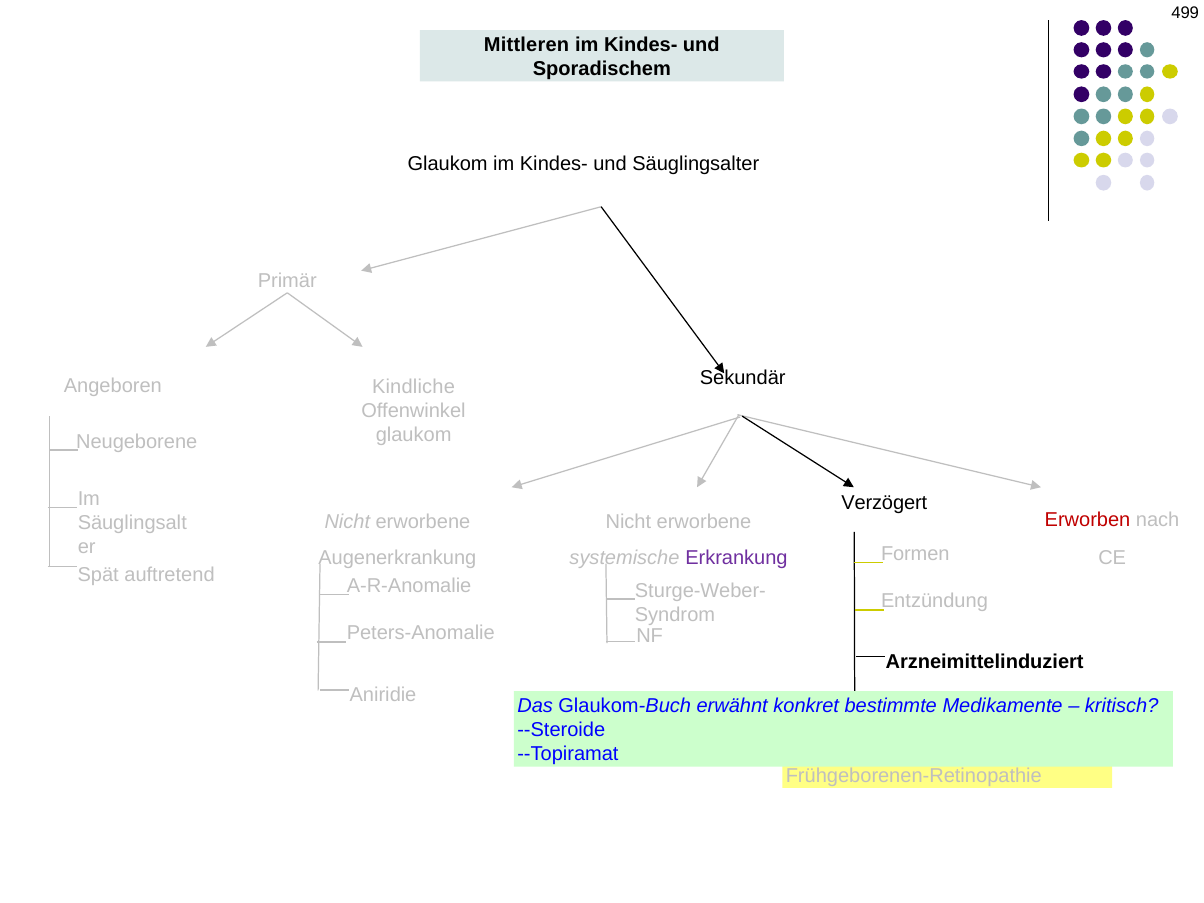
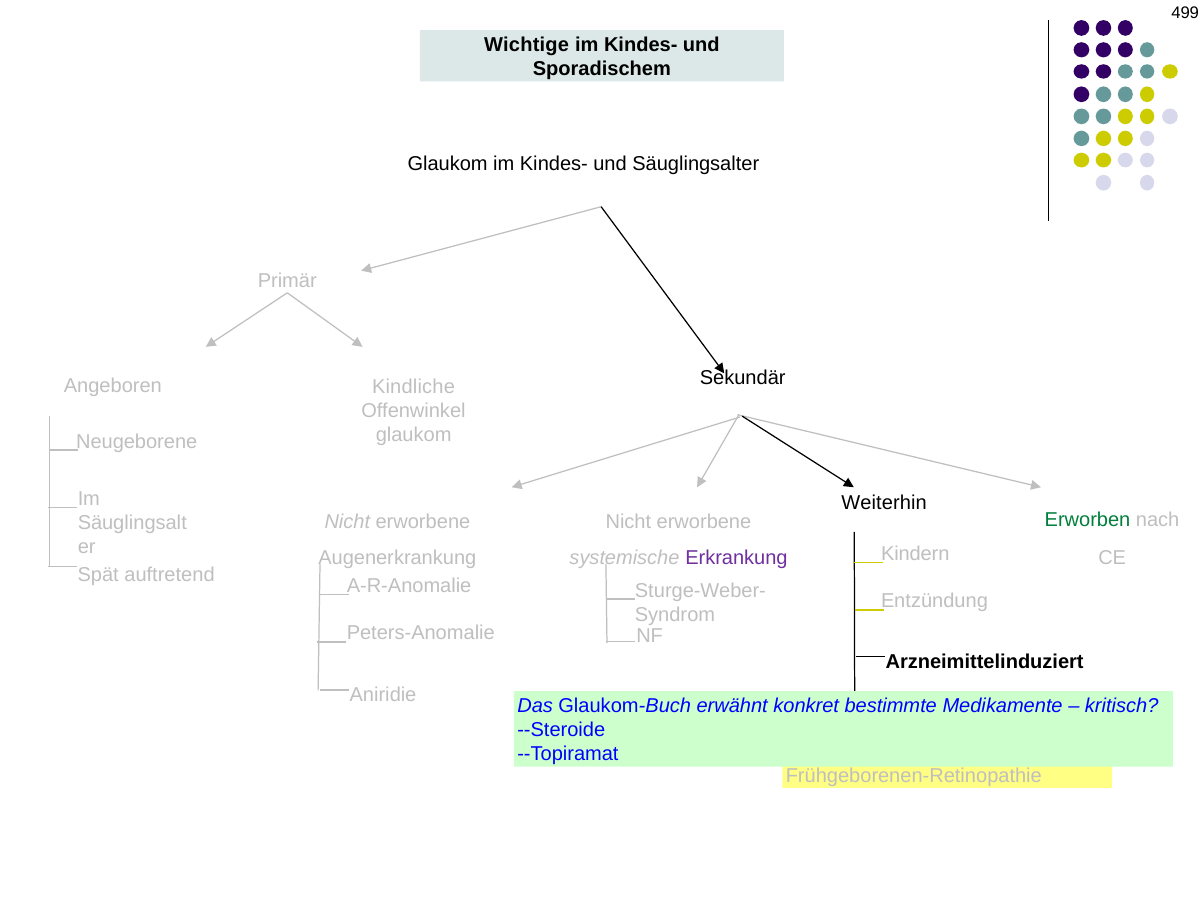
Mittleren: Mittleren -> Wichtige (527, 45)
Verzögert: Verzögert -> Weiterhin (884, 503)
Erworben colour: red -> green (1088, 520)
Formen: Formen -> Kindern (915, 554)
